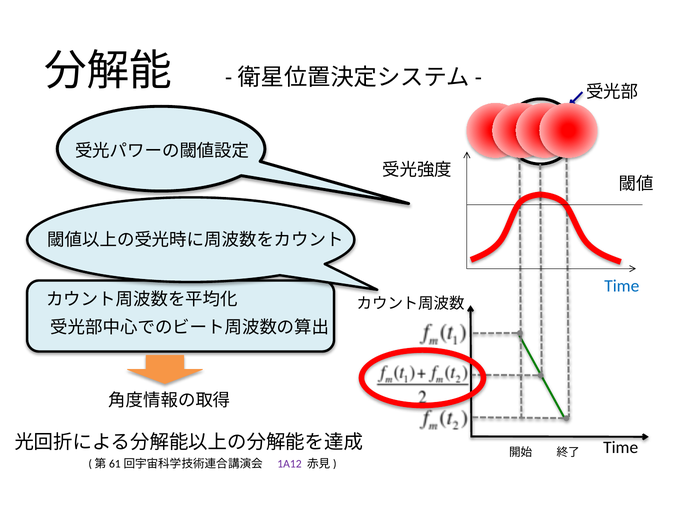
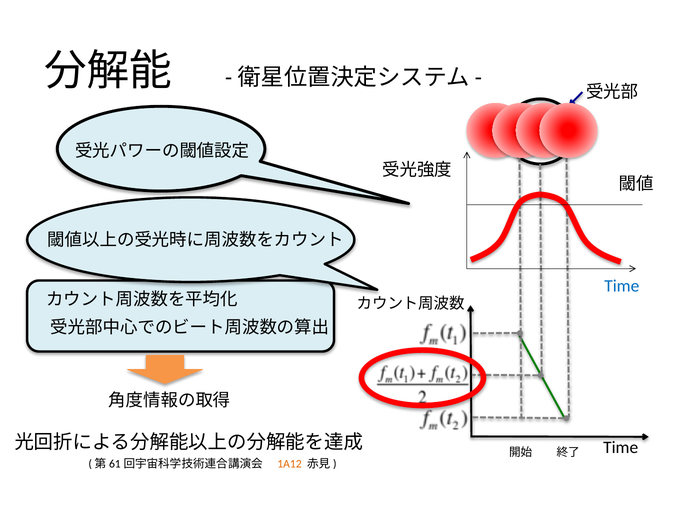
1A12 colour: purple -> orange (289, 464)
